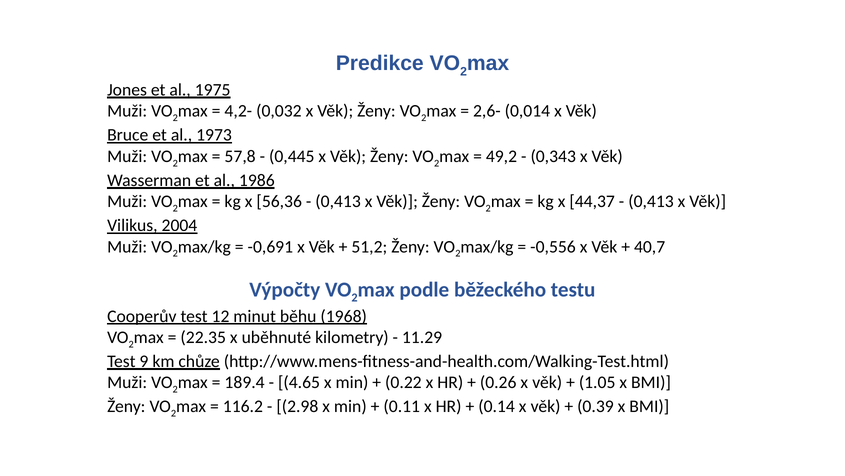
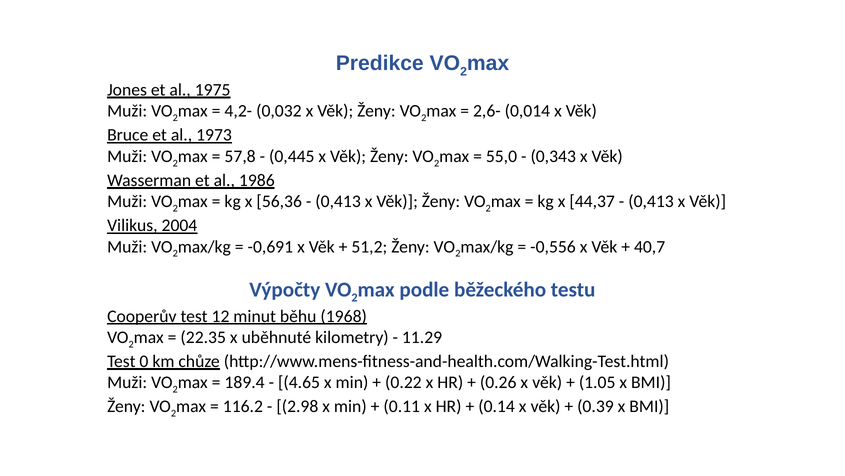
49,2: 49,2 -> 55,0 (501, 156)
9: 9 -> 0 (144, 361)
